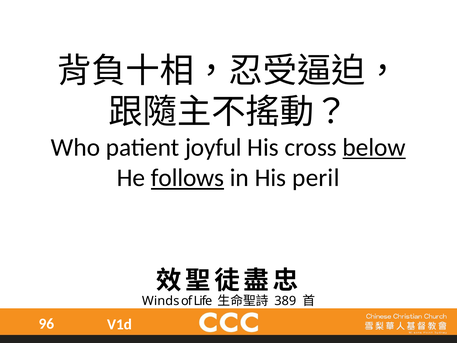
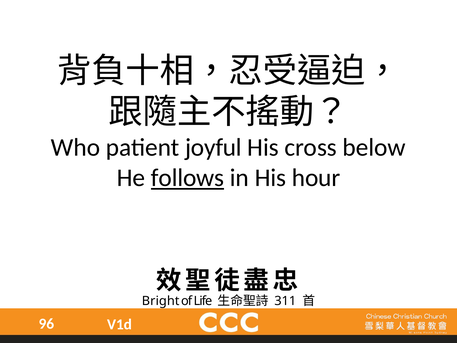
below underline: present -> none (374, 147)
peril: peril -> hour (316, 178)
Winds: Winds -> Bright (161, 301)
389: 389 -> 311 (285, 301)
